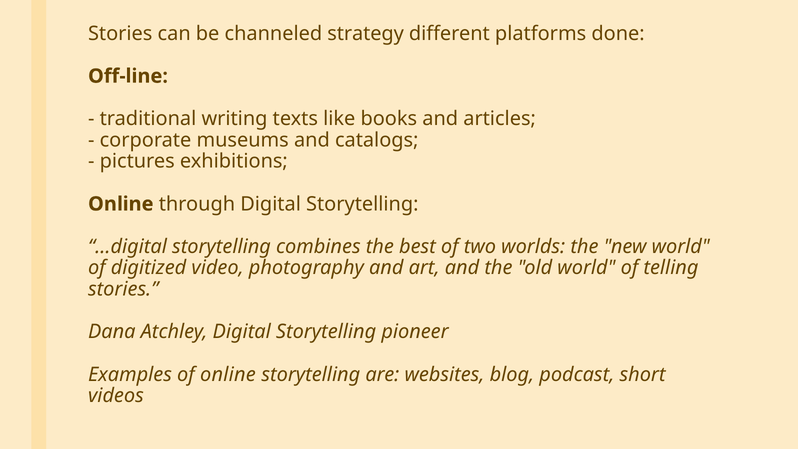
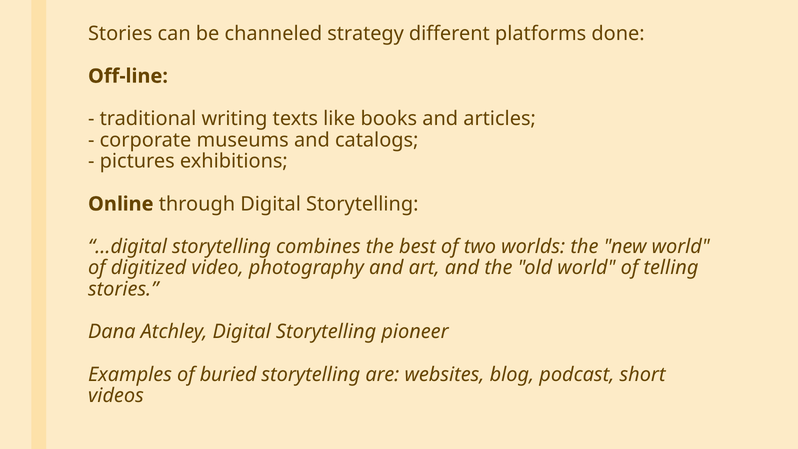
of online: online -> buried (228, 374)
